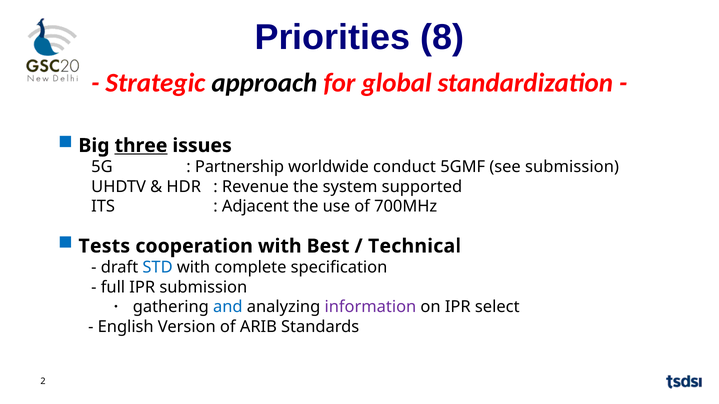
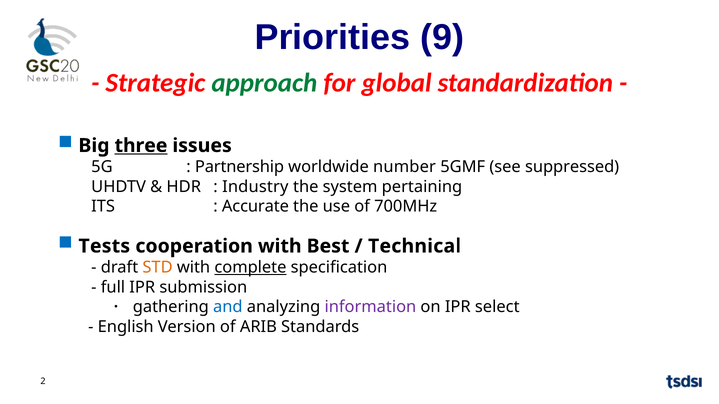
8: 8 -> 9 (442, 37)
approach colour: black -> green (264, 83)
conduct: conduct -> number (404, 167)
see submission: submission -> suppressed (572, 167)
Revenue: Revenue -> Industry (255, 187)
supported: supported -> pertaining (422, 187)
Adjacent: Adjacent -> Accurate (255, 207)
STD colour: blue -> orange (158, 268)
complete underline: none -> present (250, 268)
